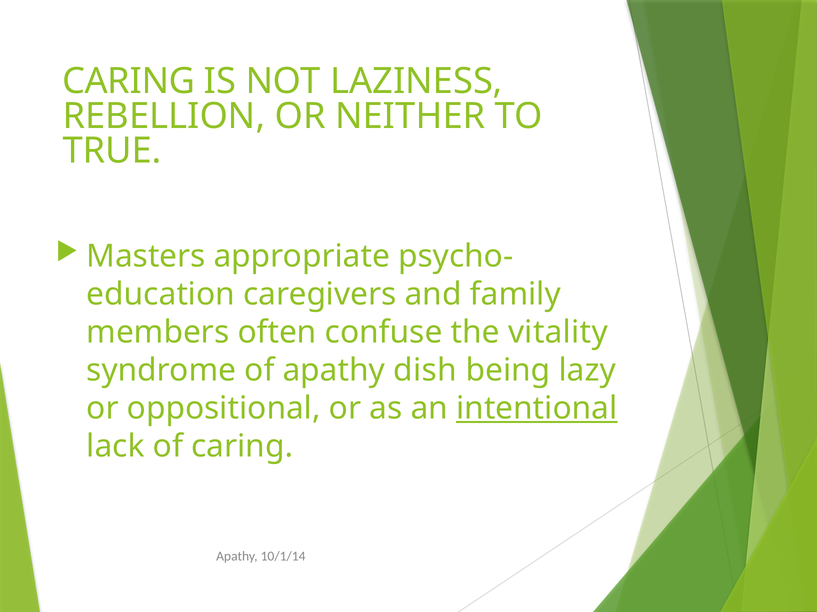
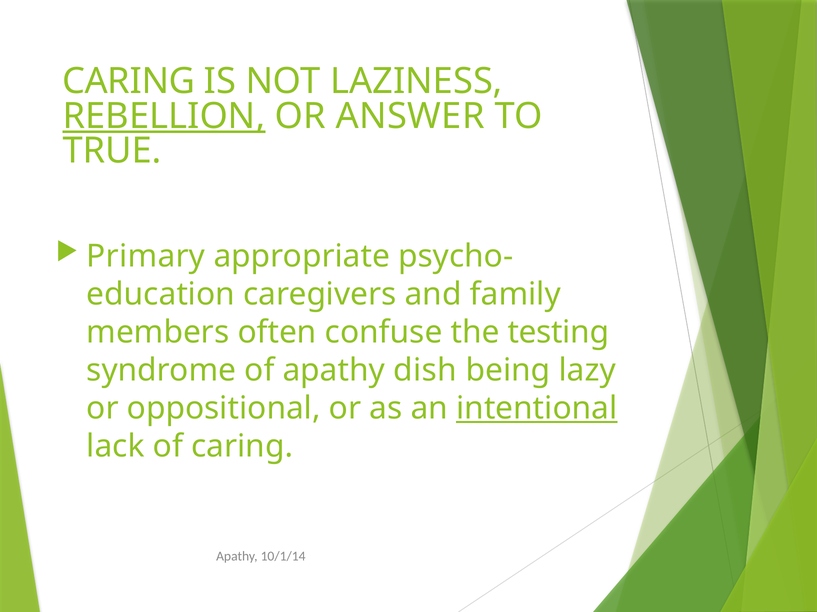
REBELLION underline: none -> present (164, 116)
NEITHER: NEITHER -> ANSWER (410, 116)
Masters: Masters -> Primary (146, 257)
vitality: vitality -> testing (558, 333)
